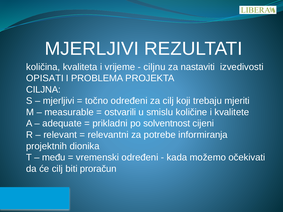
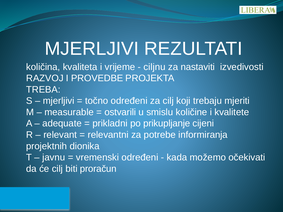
OPISATI: OPISATI -> RAZVOJ (45, 78)
PROBLEMA: PROBLEMA -> PROVEDBE (97, 78)
CILJNA: CILJNA -> TREBA (43, 90)
solventnost: solventnost -> prikupljanje (167, 124)
među: među -> javnu (54, 158)
